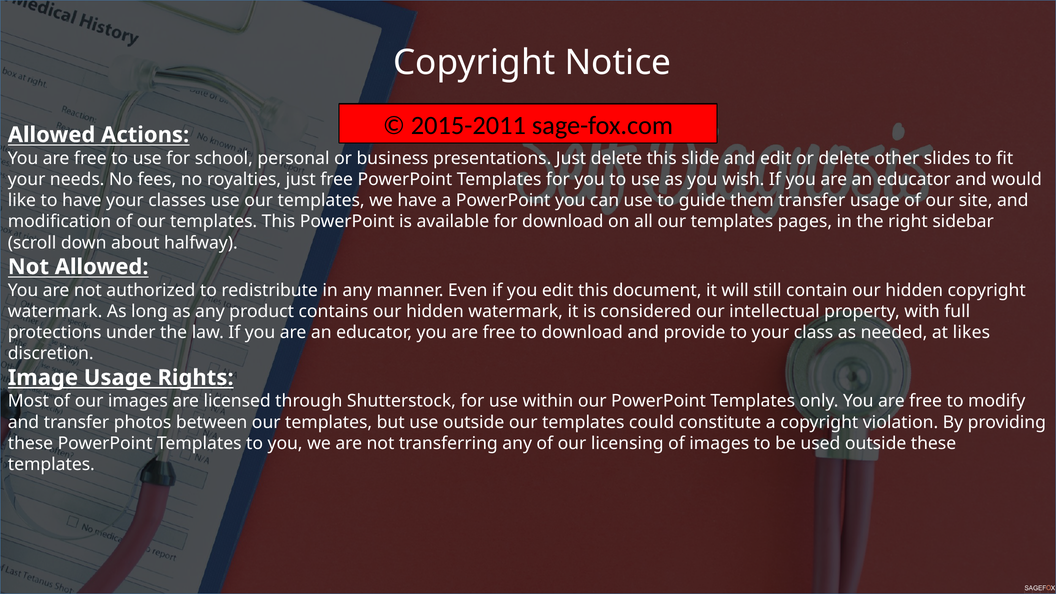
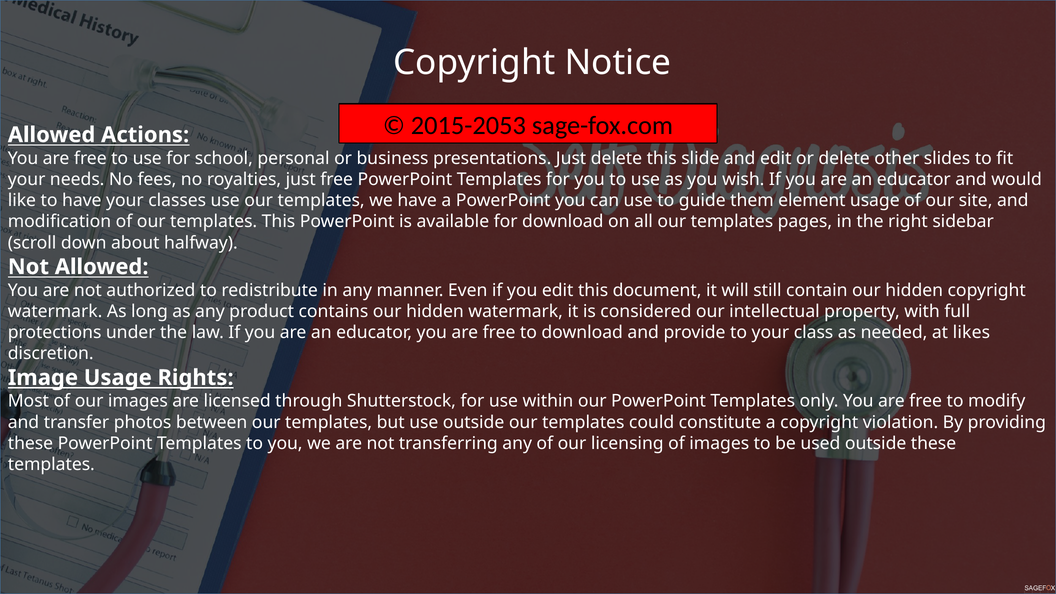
2015-2011: 2015-2011 -> 2015-2053 (468, 125)
them transfer: transfer -> element (812, 201)
